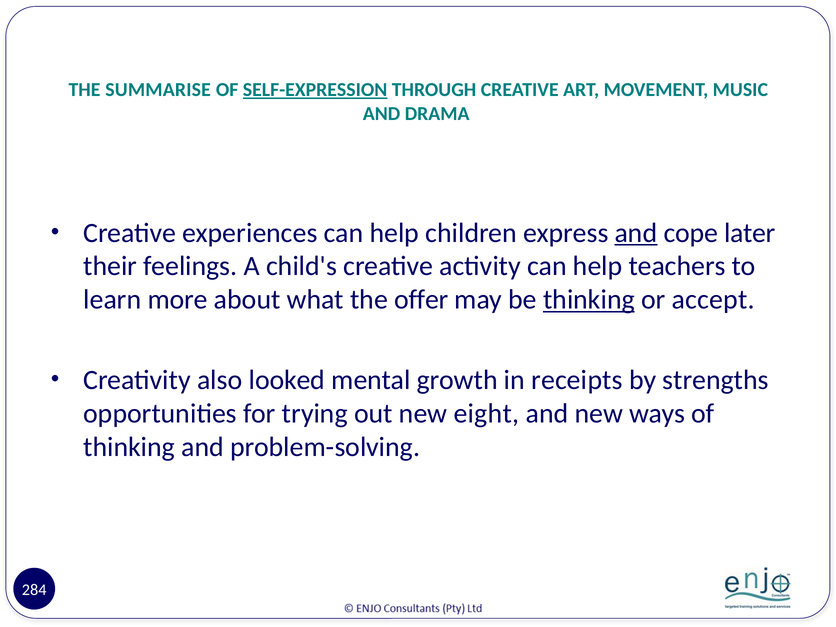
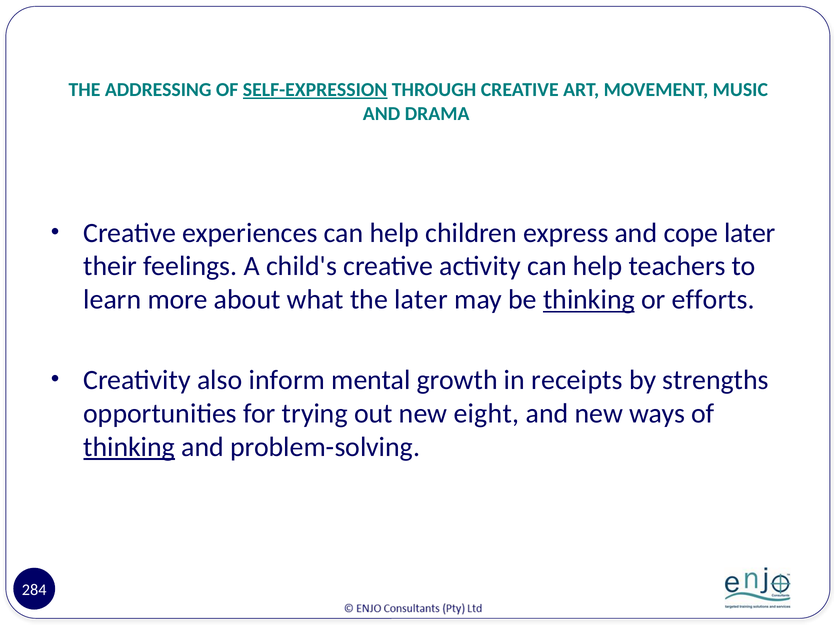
SUMMARISE: SUMMARISE -> ADDRESSING (158, 90)
and underline: present -> none (636, 233)
the offer: offer -> later (421, 300)
accept: accept -> efforts (713, 300)
looked: looked -> inform (287, 380)
thinking underline: none -> present (129, 447)
